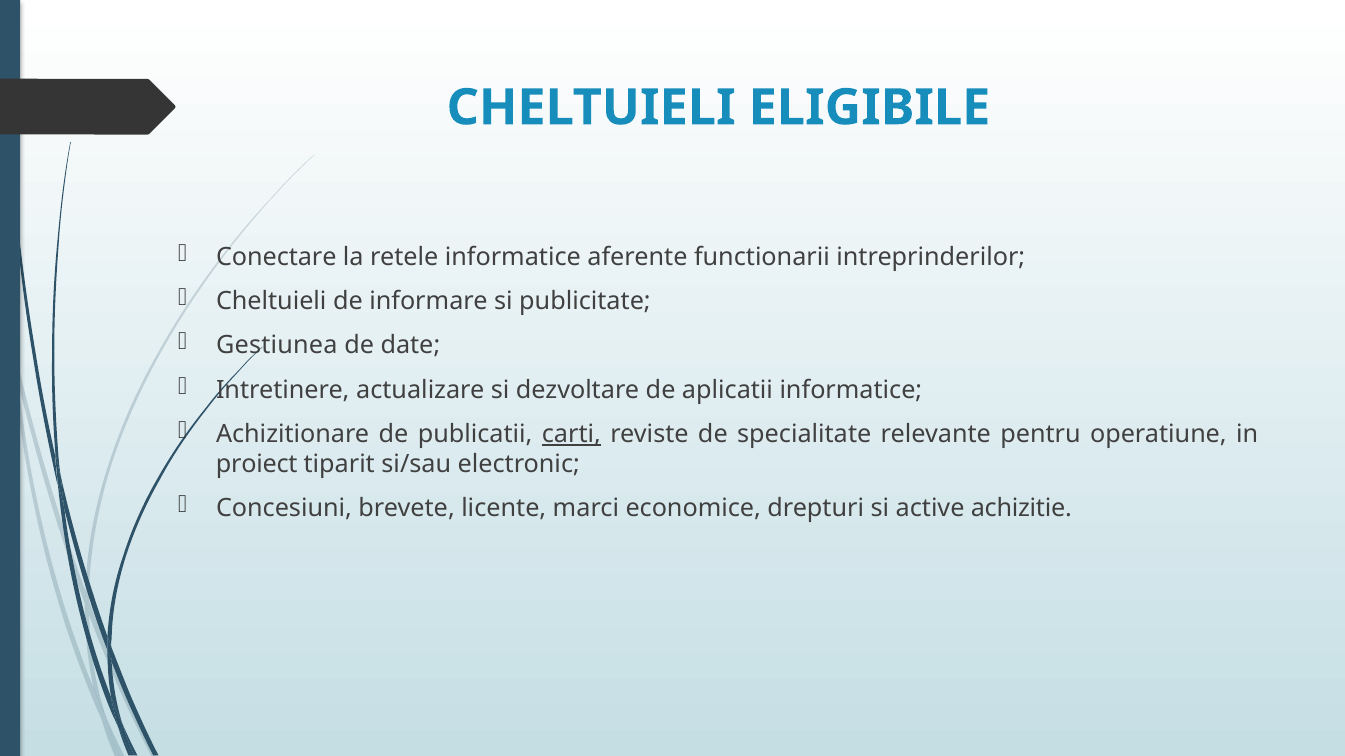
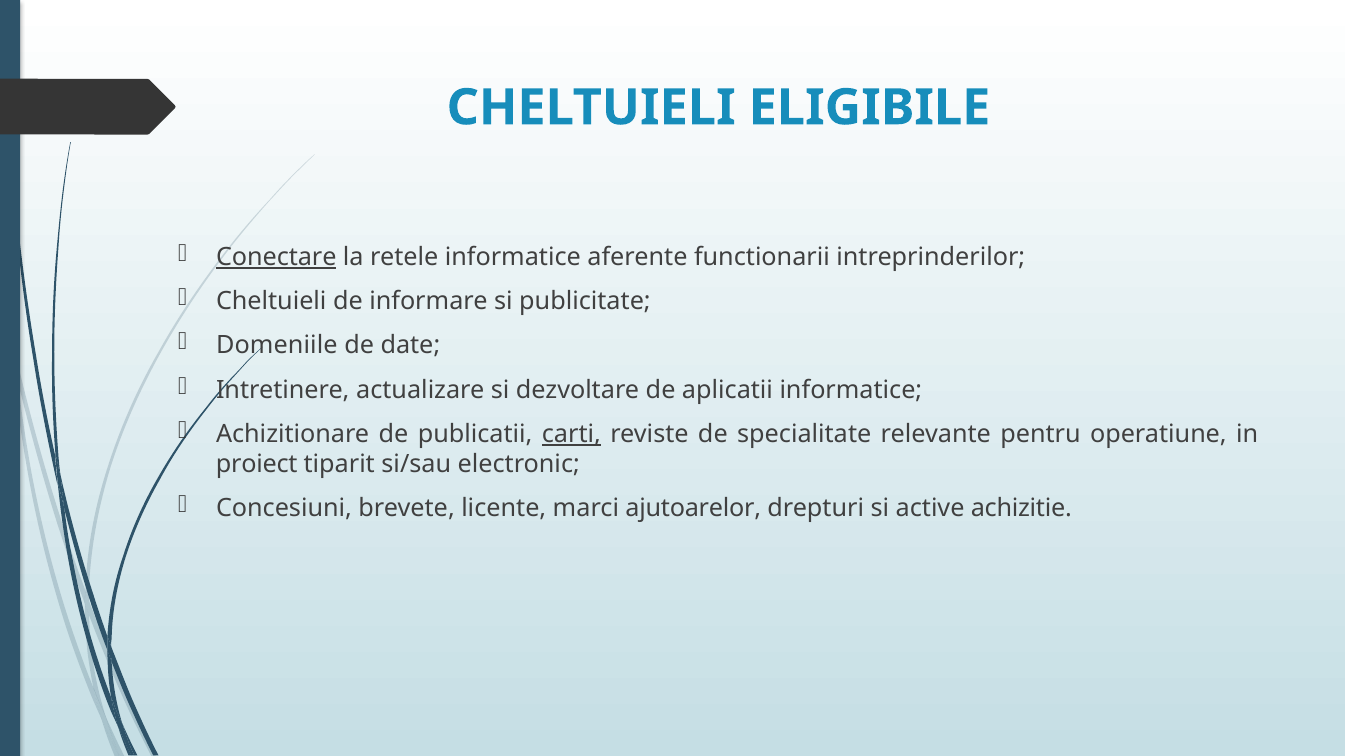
Conectare underline: none -> present (276, 257)
Gestiunea: Gestiunea -> Domeniile (277, 346)
economice: economice -> ajutoarelor (693, 509)
